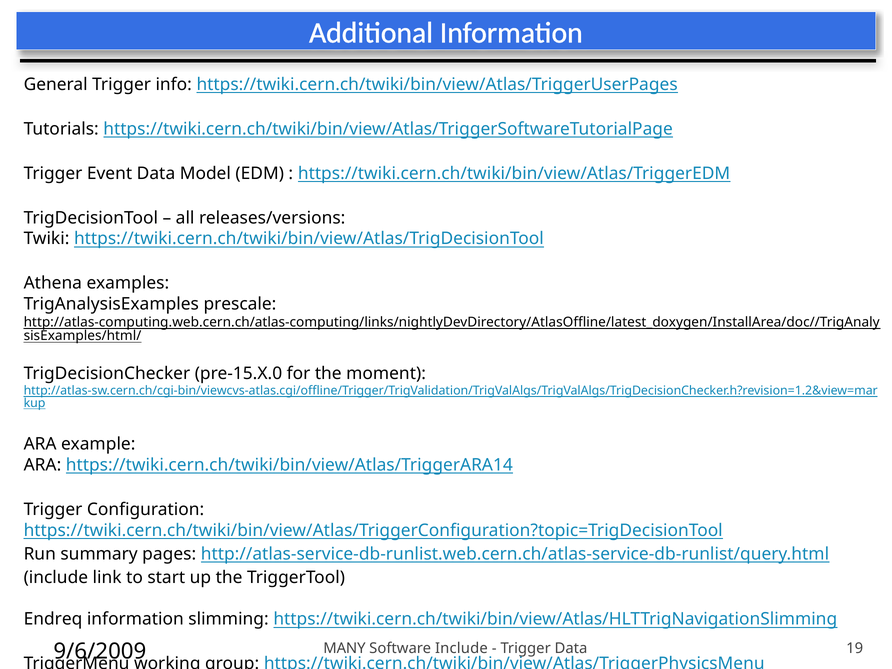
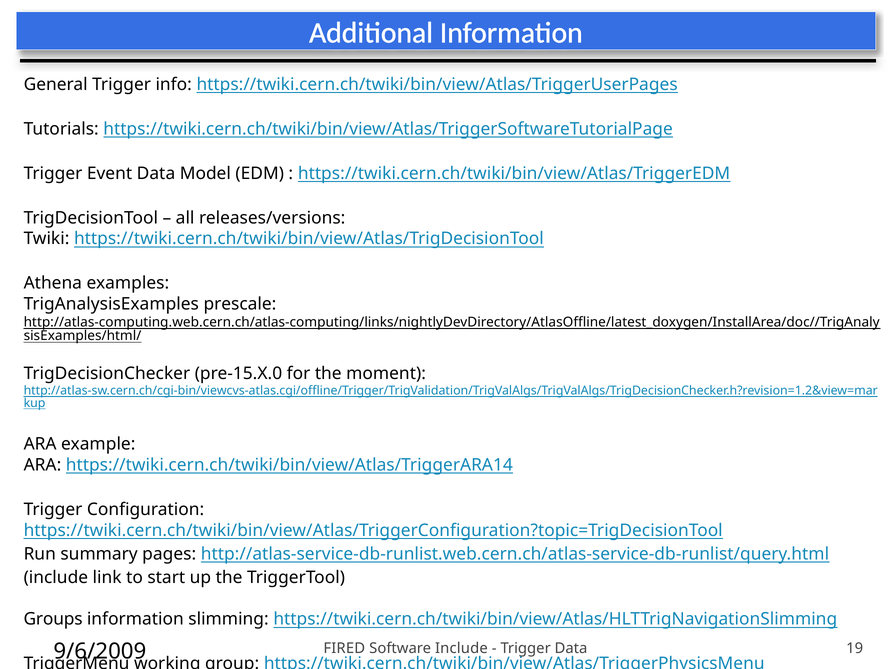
Endreq: Endreq -> Groups (53, 619)
MANY: MANY -> FIRED (344, 648)
